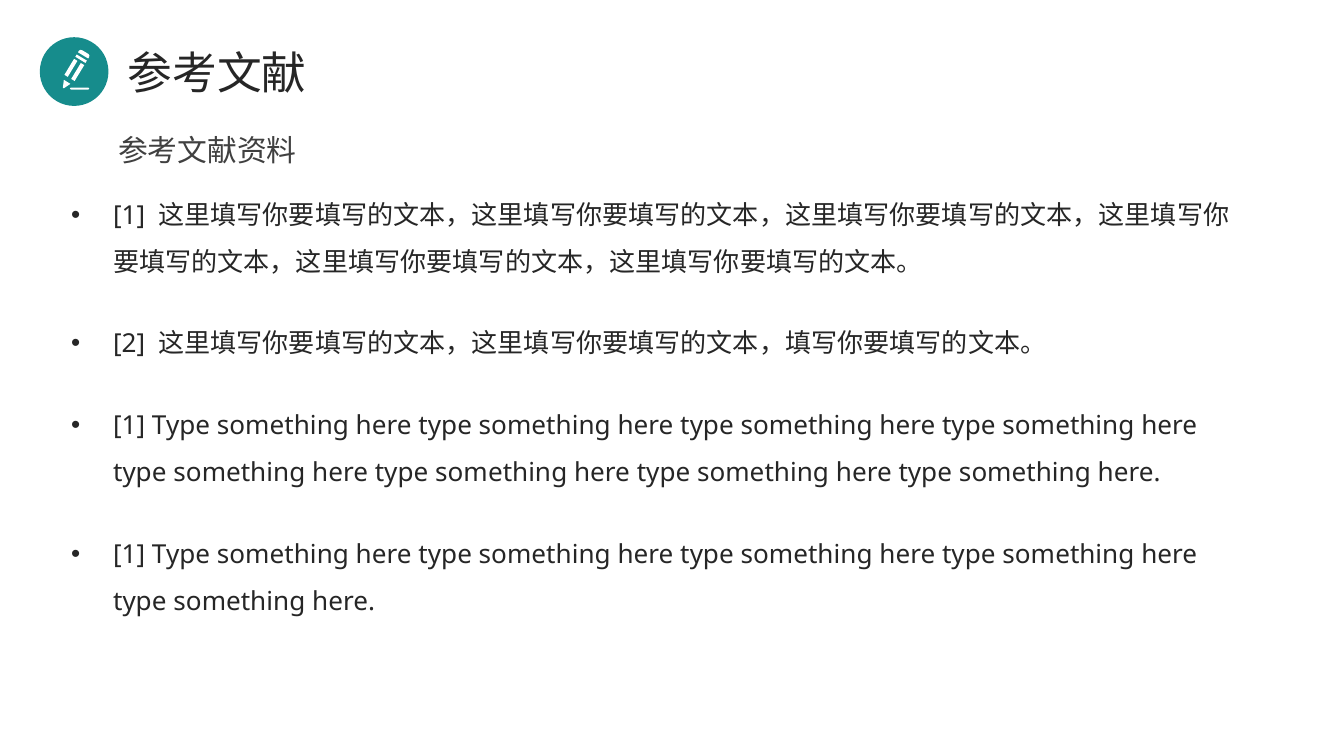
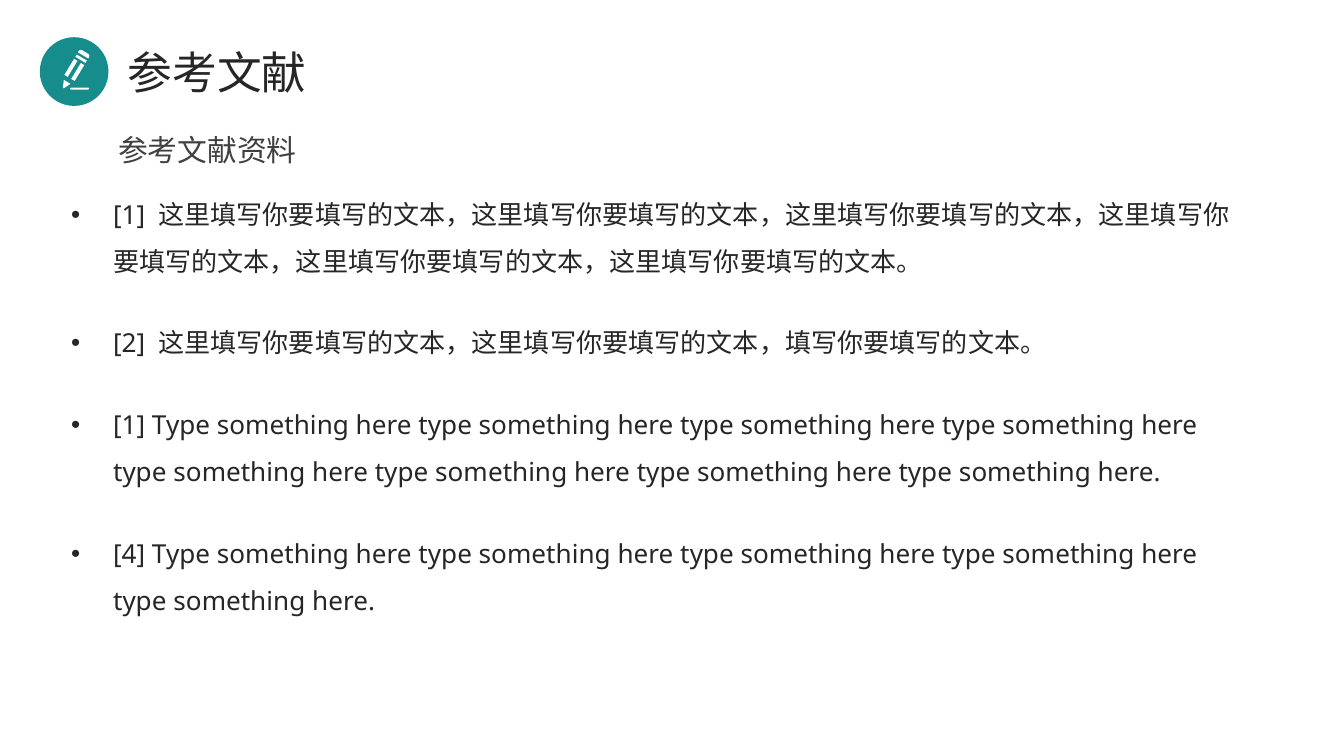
1: 1 -> 4 (129, 555)
